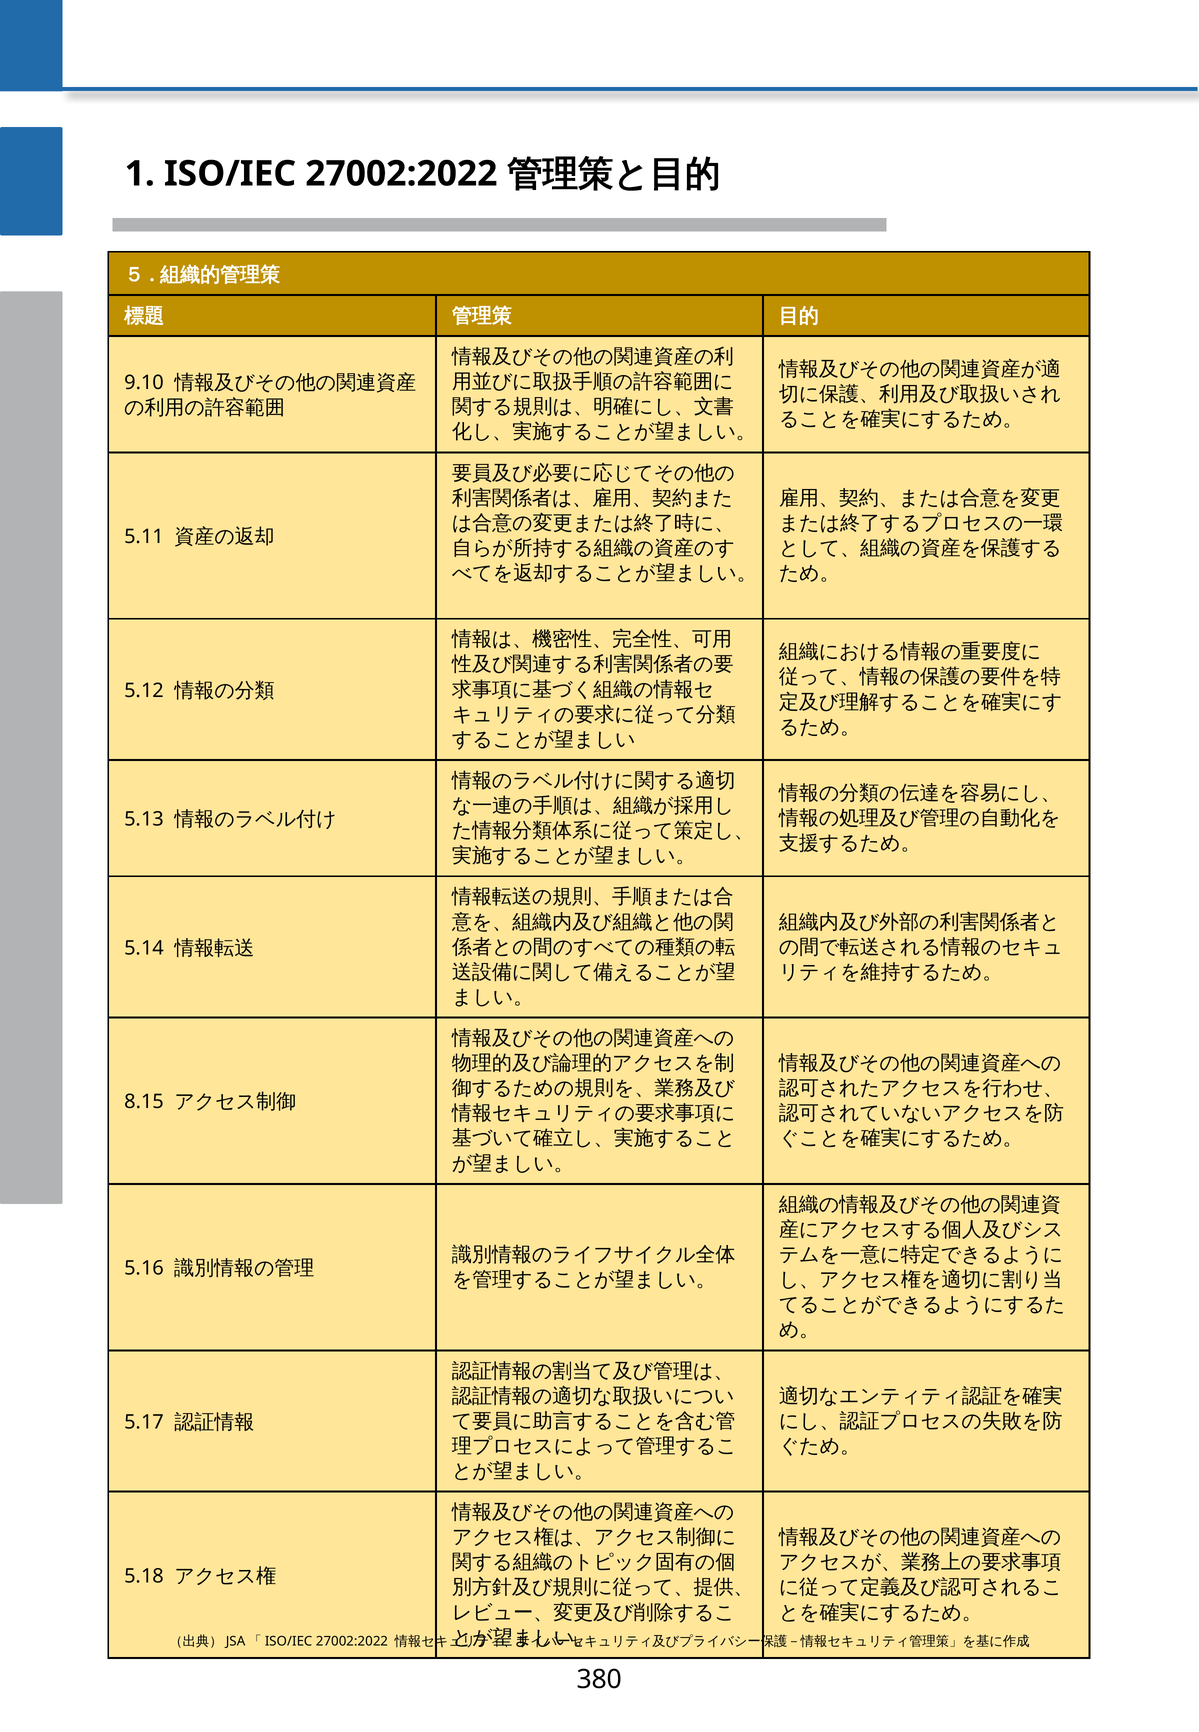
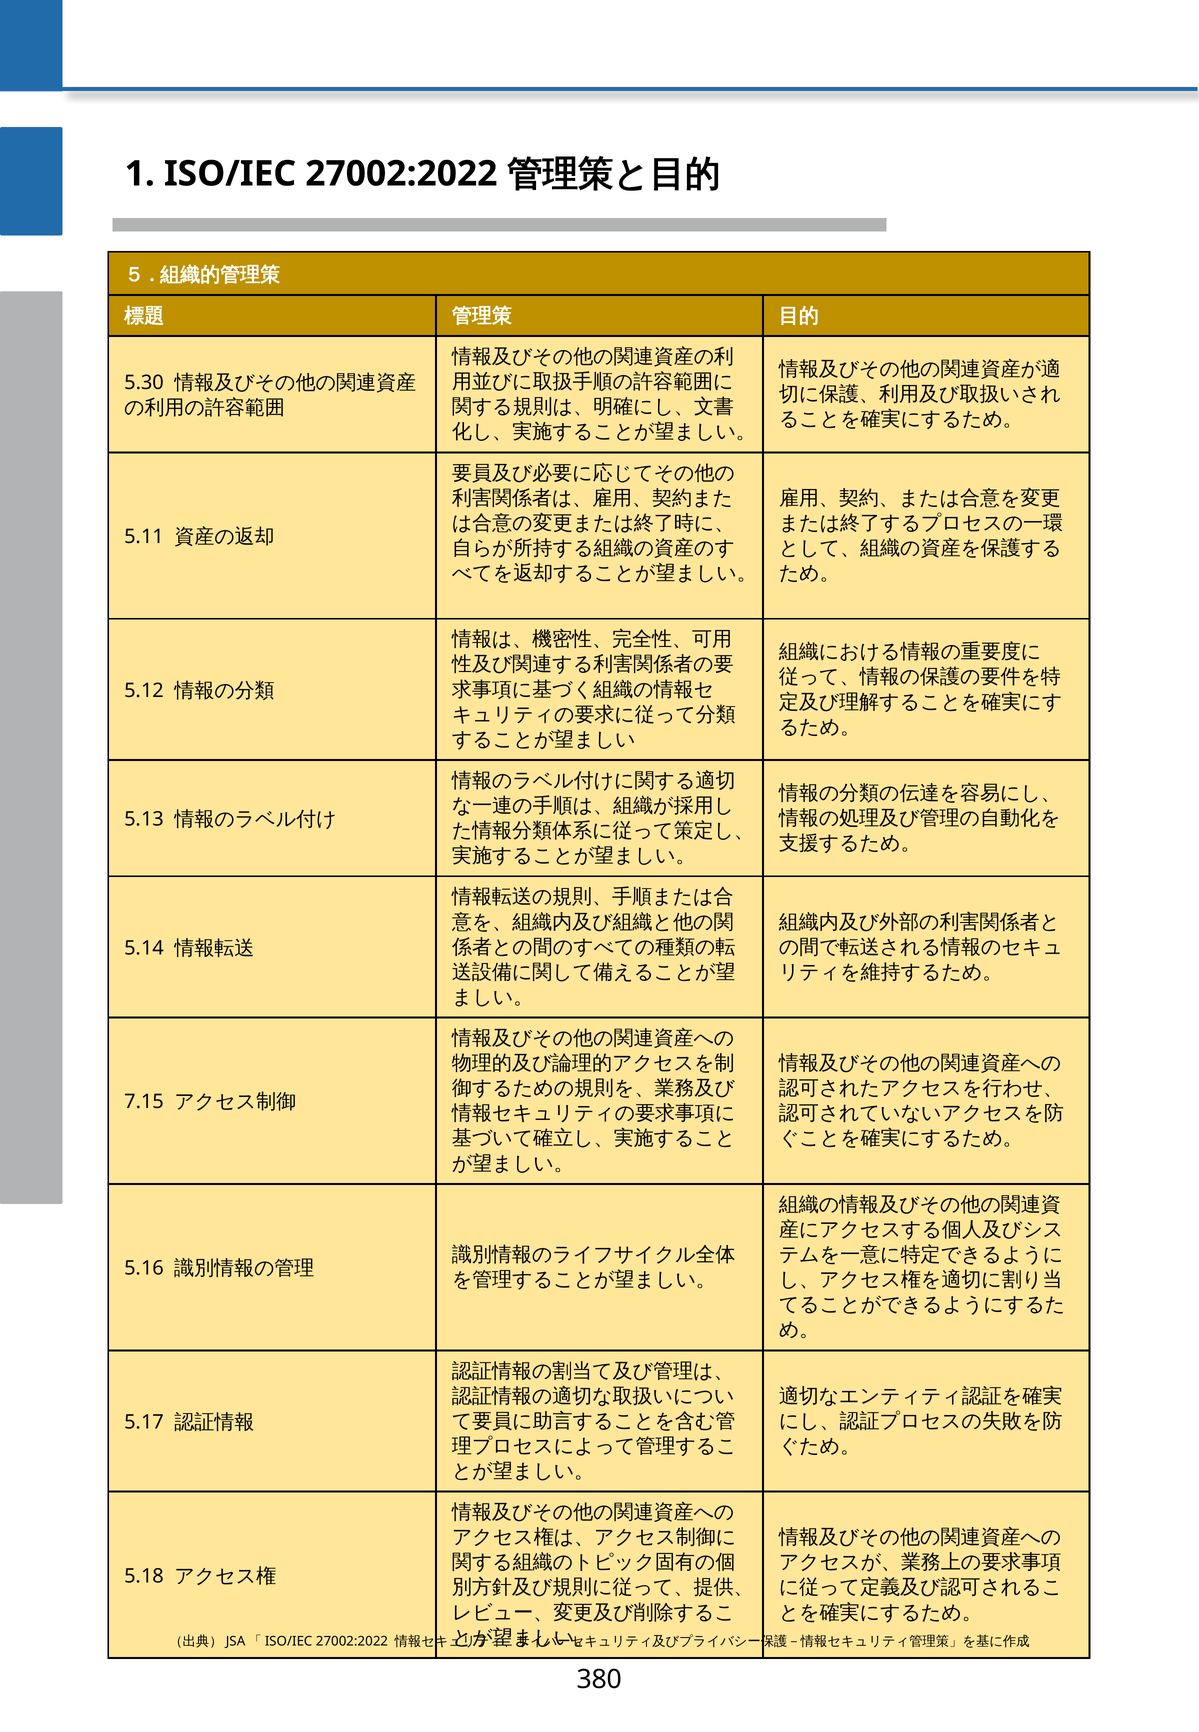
9.10: 9.10 -> 5.30 (144, 383)
8.15: 8.15 -> 7.15 (144, 1102)
